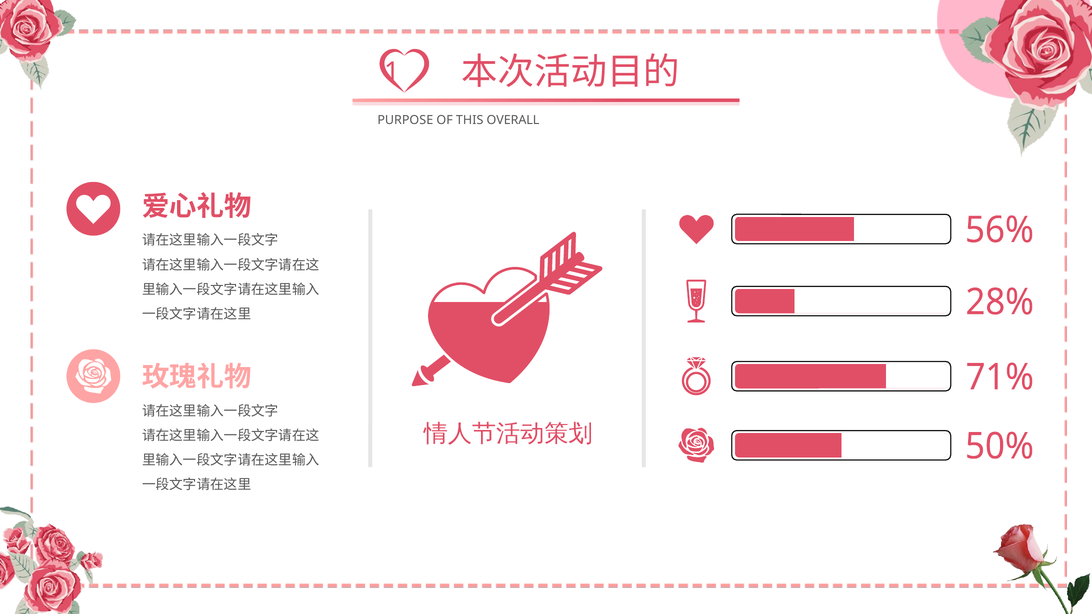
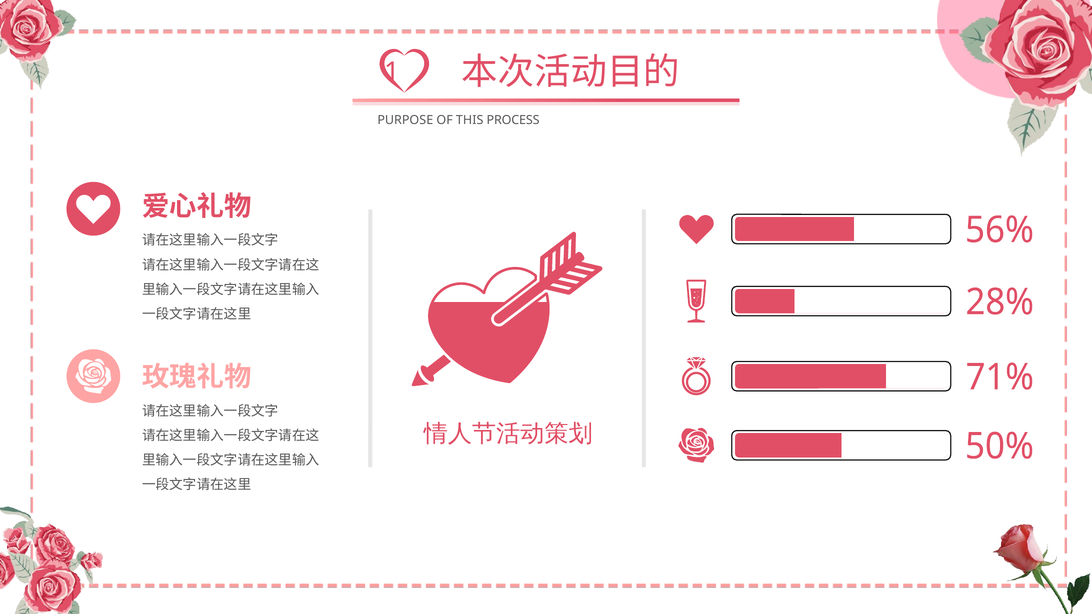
OVERALL: OVERALL -> PROCESS (513, 120)
